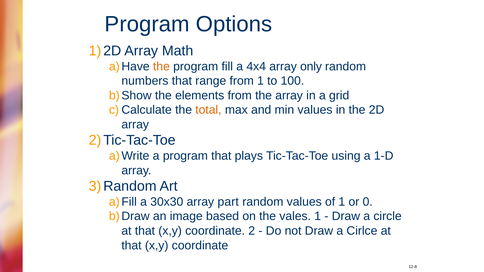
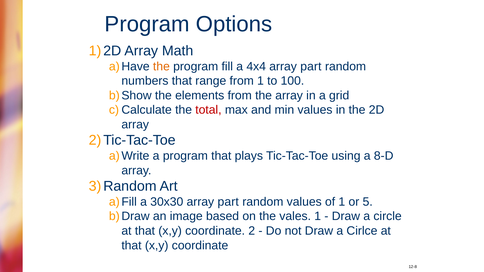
4x4 array only: only -> part (311, 66)
total colour: orange -> red (208, 110)
1-D: 1-D -> 8-D (384, 156)
0: 0 -> 5 (368, 202)
